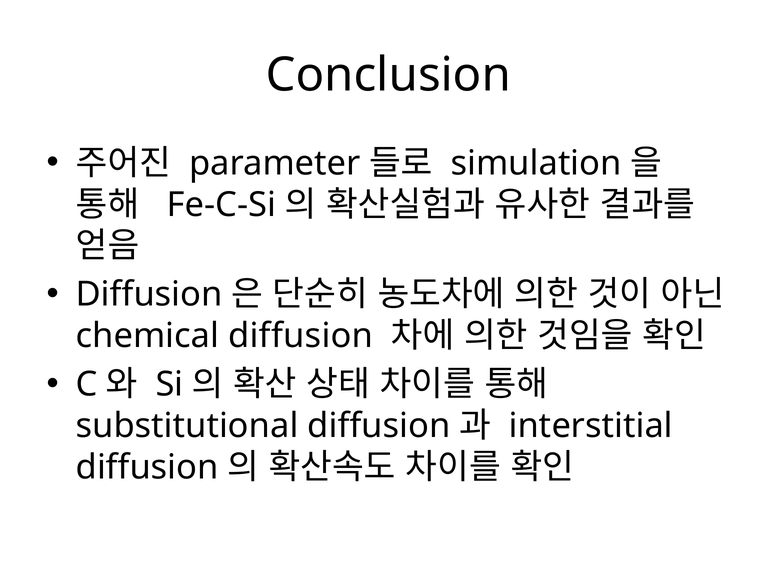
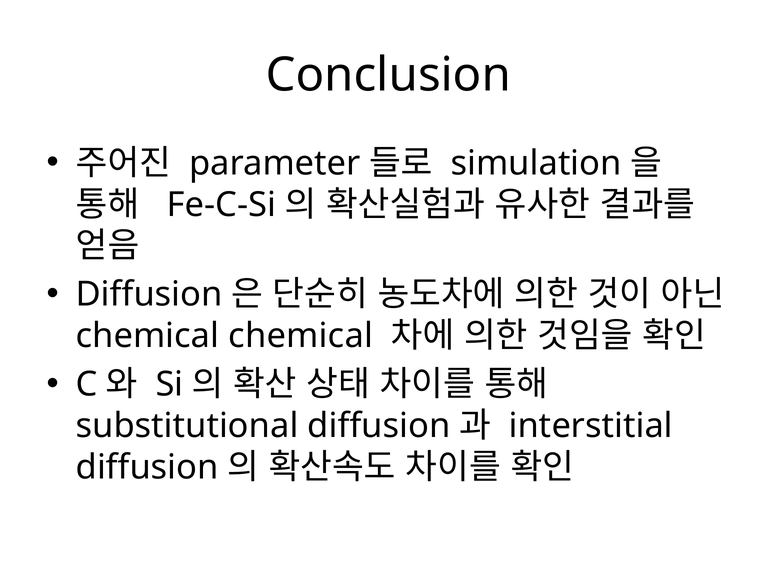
chemical diffusion: diffusion -> chemical (301, 336)
